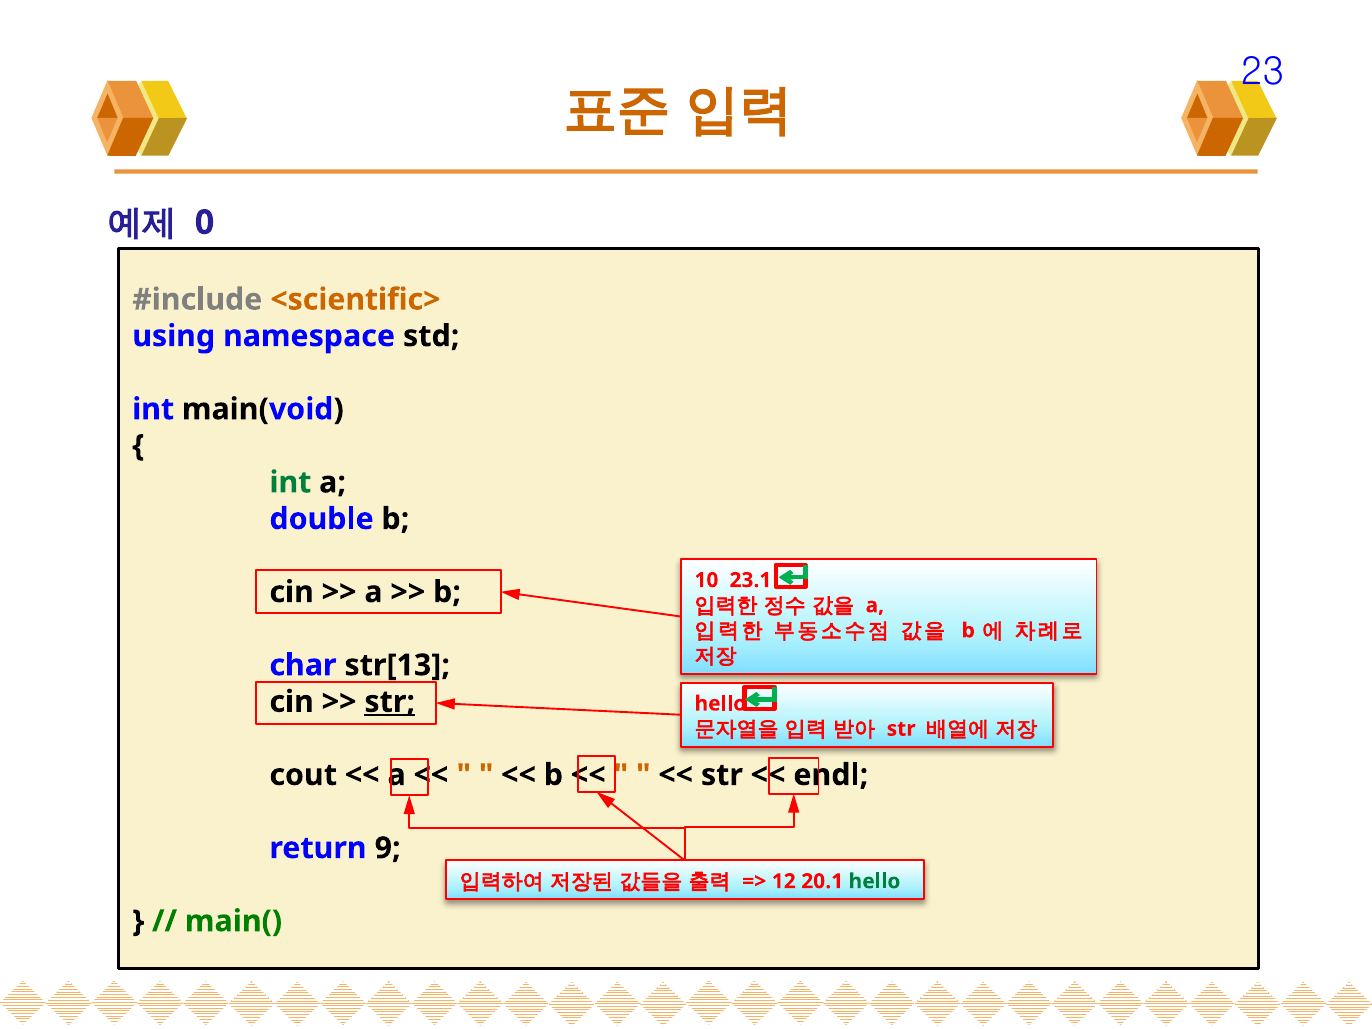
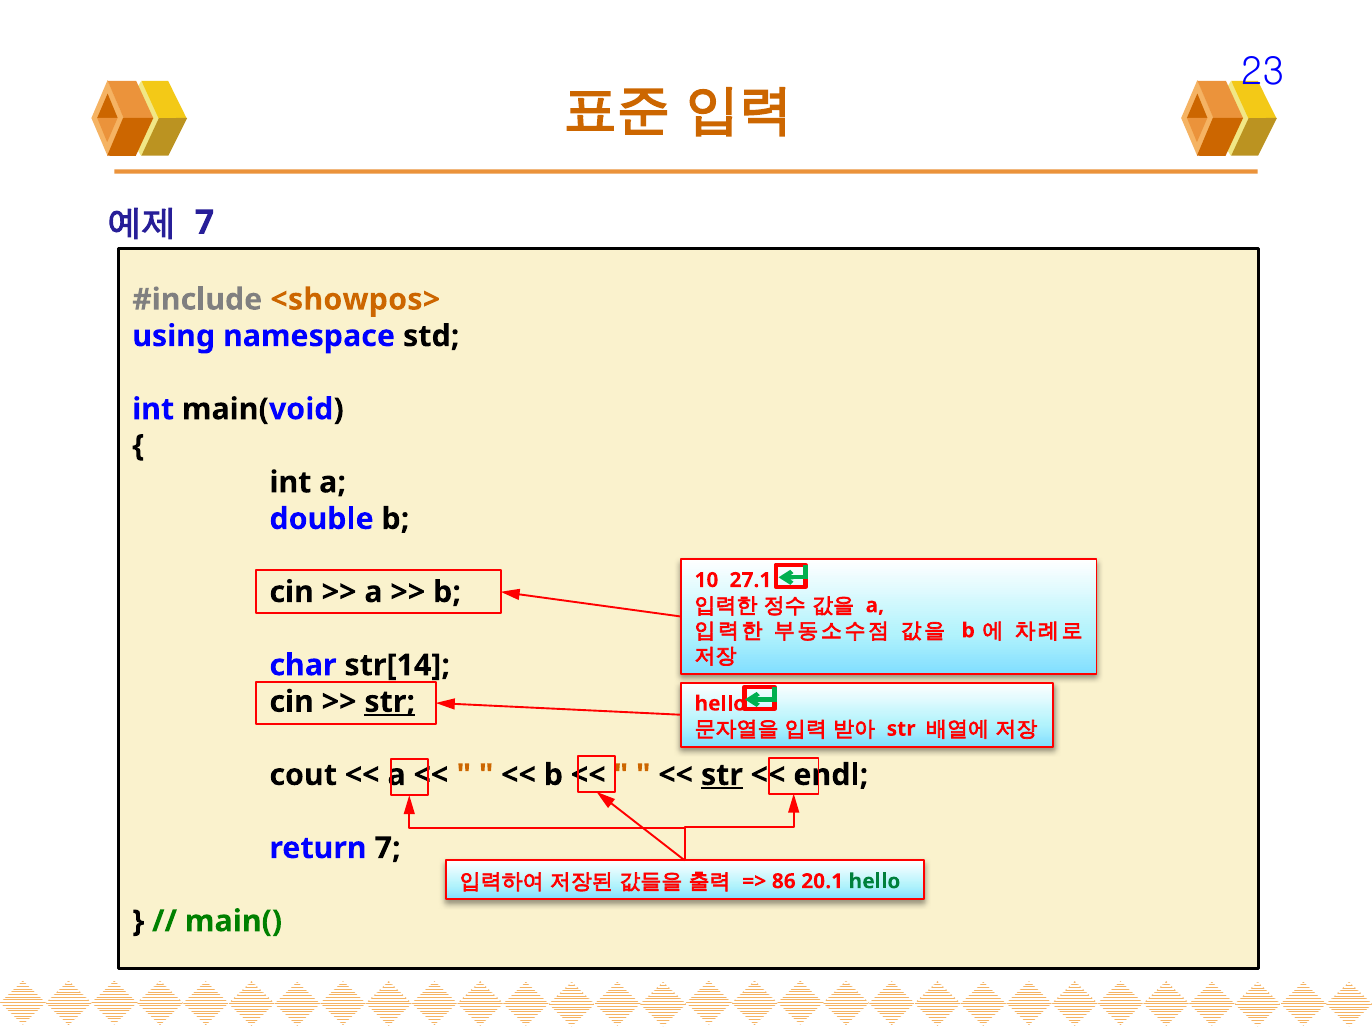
0: 0 -> 7 (205, 223)
<scientific>: <scientific> -> <showpos> (355, 300)
int colour: green -> black (290, 482)
23.1: 23.1 -> 27.1 (750, 580)
str[13: str[13 -> str[14 (397, 665)
str underline: none -> present (722, 775)
return 9: 9 -> 7 (388, 848)
12: 12 -> 86 (784, 881)
